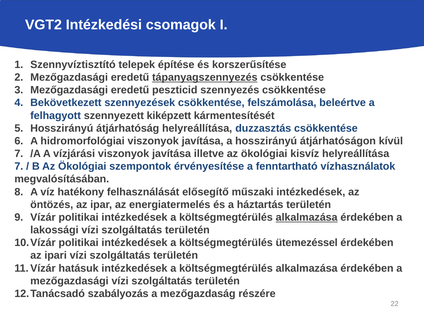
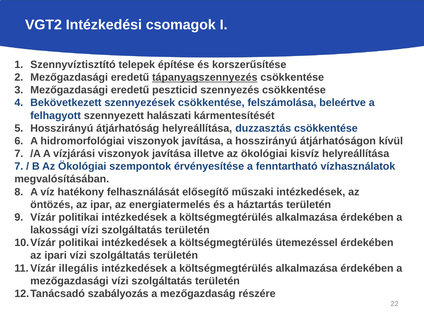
kiképzett: kiképzett -> halászati (169, 116)
alkalmazása underline: present -> none (307, 217)
hatásuk: hatásuk -> illegális (79, 268)
